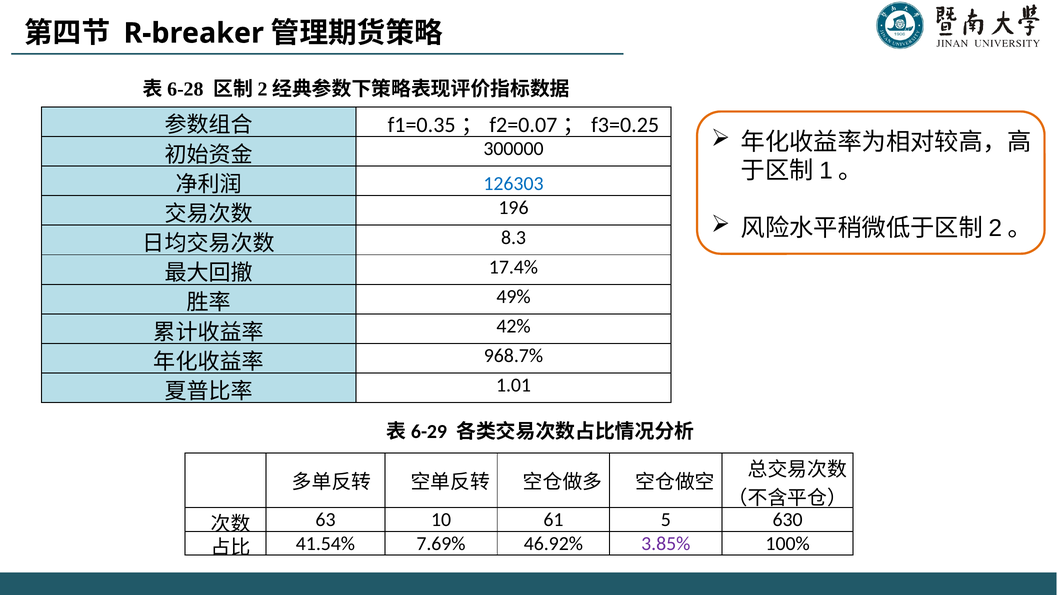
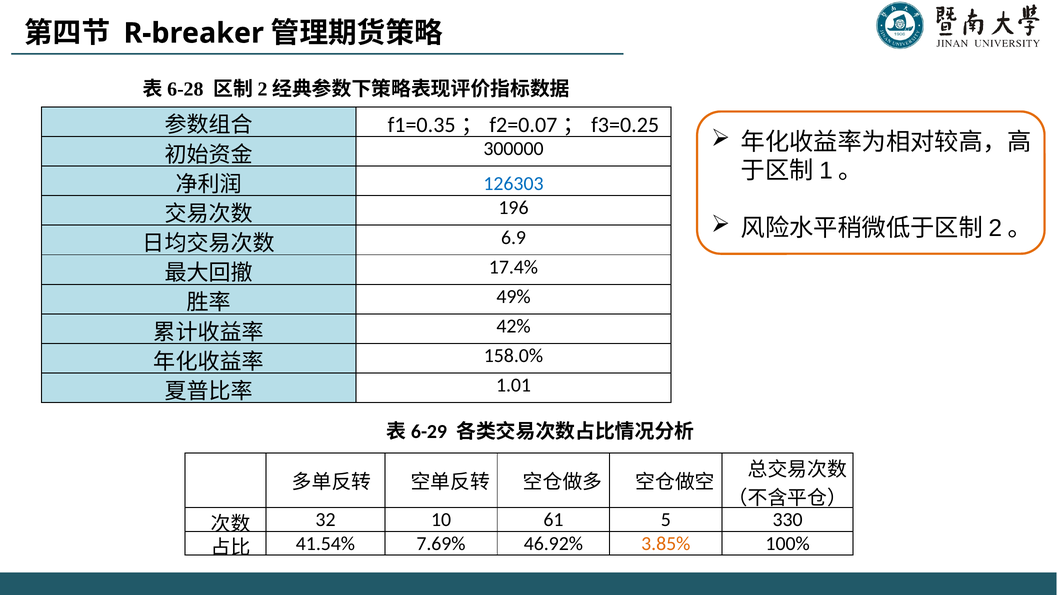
8.3: 8.3 -> 6.9 (514, 237)
968.7%: 968.7% -> 158.0% (513, 356)
63: 63 -> 32 (326, 520)
630: 630 -> 330 (788, 520)
3.85% colour: purple -> orange (666, 543)
